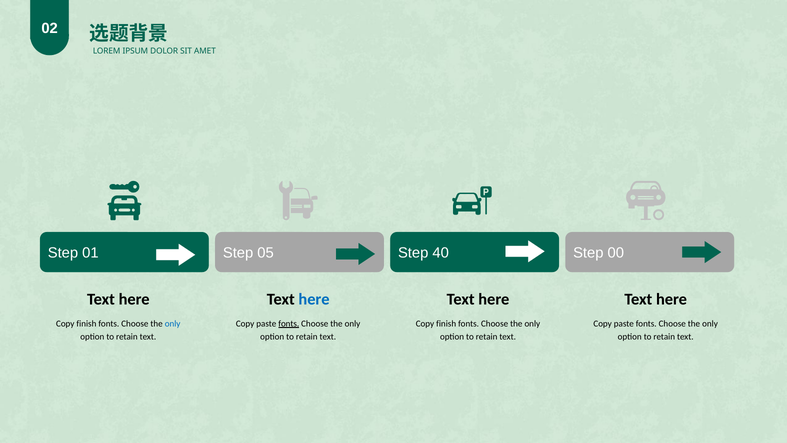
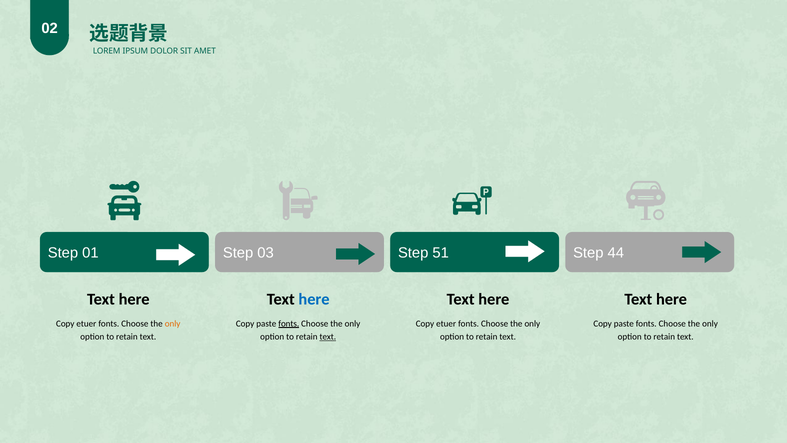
05: 05 -> 03 (266, 253)
40: 40 -> 51 (441, 253)
00: 00 -> 44 (616, 253)
finish: finish -> etuer (86, 323)
only colour: blue -> orange (173, 323)
finish: finish -> etuer (446, 323)
text underline: none -> present (328, 336)
